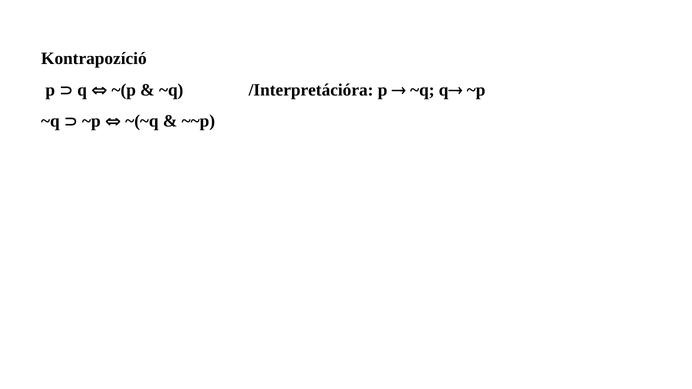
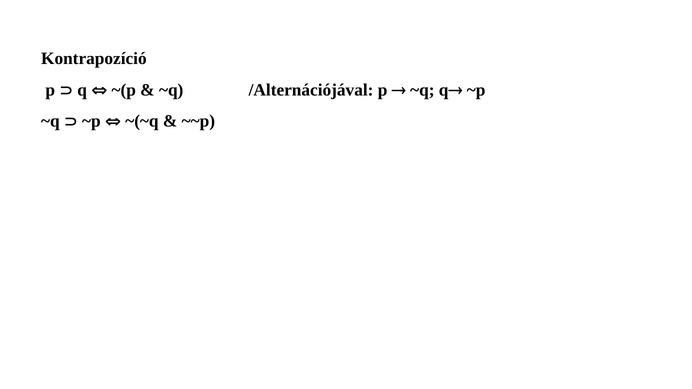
/Interpretációra: /Interpretációra -> /Alternációjával (311, 90)
